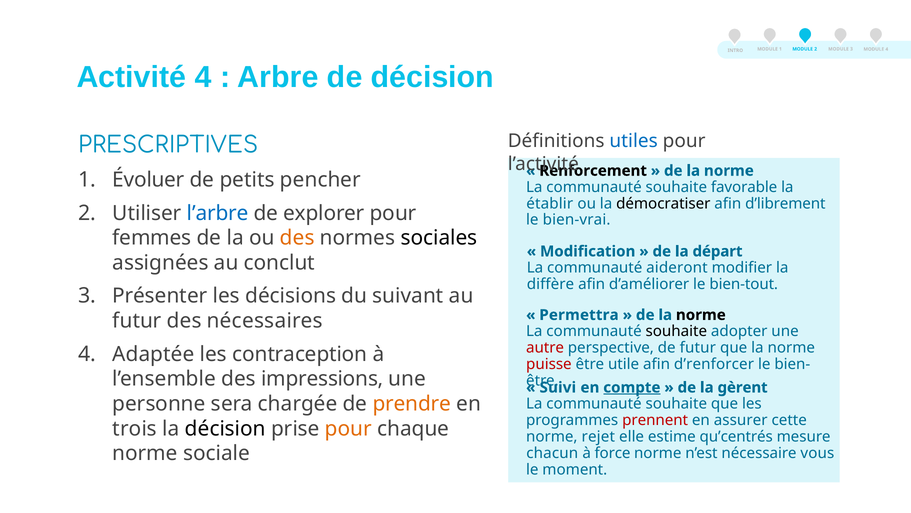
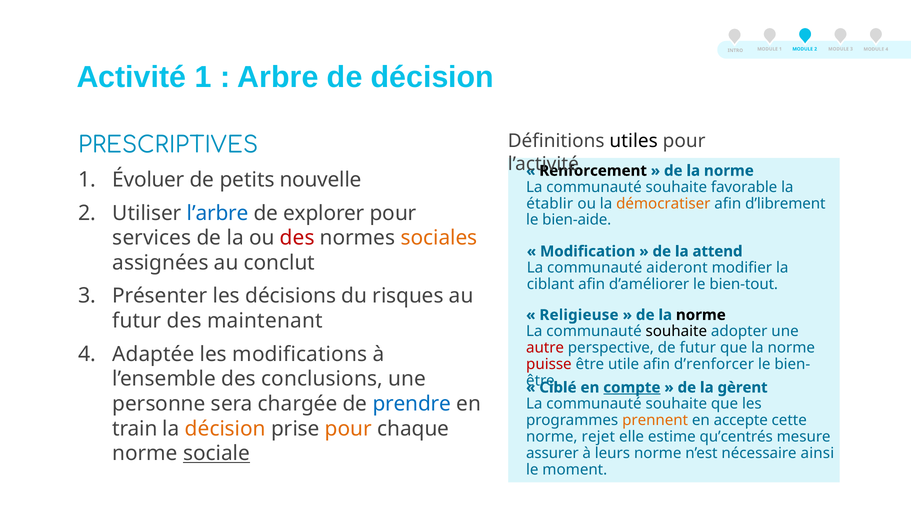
Activité 4: 4 -> 1 (203, 77)
utiles colour: blue -> black (634, 141)
pencher: pencher -> nouvelle (321, 180)
démocratiser colour: black -> orange (663, 203)
bien-vrai: bien-vrai -> bien-aide (577, 220)
femmes: femmes -> services (152, 238)
des colour: orange -> red (297, 238)
sociales colour: black -> orange (439, 238)
départ: départ -> attend (717, 251)
diffère: diffère -> ciblant (551, 284)
suivant: suivant -> risques (408, 296)
Permettra: Permettra -> Religieuse (579, 315)
nécessaires: nécessaires -> maintenant (265, 321)
contraception: contraception -> modifications (300, 354)
impressions: impressions -> conclusions (322, 379)
Suivi: Suivi -> Ciblé (558, 387)
prendre colour: orange -> blue (412, 403)
prennent colour: red -> orange (655, 420)
assurer: assurer -> accepte (741, 420)
trois: trois -> train (135, 428)
décision colour: black -> orange (225, 428)
sociale underline: none -> present (216, 453)
chacun: chacun -> assurer (552, 453)
force: force -> leurs (612, 453)
vous: vous -> ainsi (817, 453)
